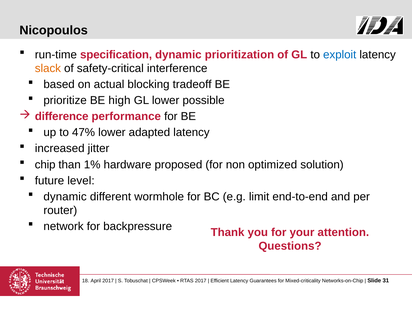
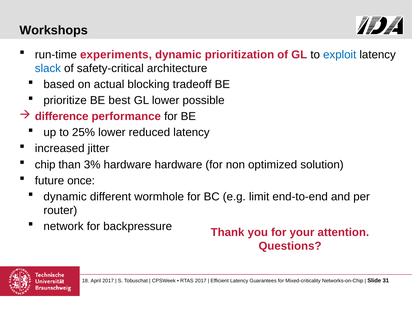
Nicopoulos: Nicopoulos -> Workshops (54, 30)
specification: specification -> experiments (116, 55)
slack colour: orange -> blue (48, 68)
interference: interference -> architecture (177, 68)
high: high -> best (119, 100)
47%: 47% -> 25% (84, 133)
adapted: adapted -> reduced (149, 133)
1%: 1% -> 3% (92, 165)
hardware proposed: proposed -> hardware (178, 165)
level: level -> once (81, 181)
